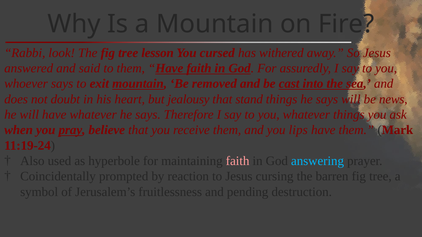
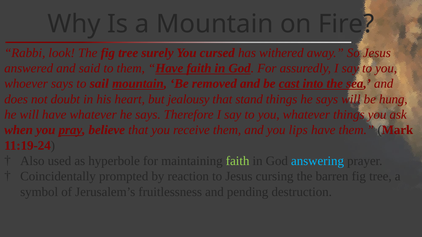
lesson: lesson -> surely (157, 53)
exit: exit -> sail (99, 84)
news: news -> hung (393, 99)
faith colour: pink -> light green (238, 161)
